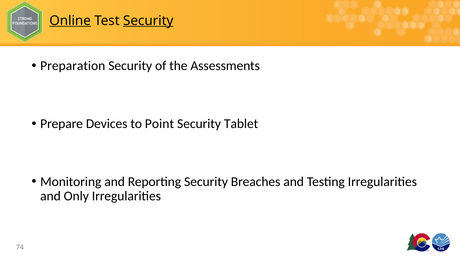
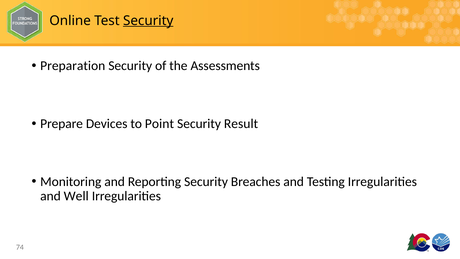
Online underline: present -> none (70, 21)
Tablet: Tablet -> Result (241, 124)
Only: Only -> Well (76, 196)
